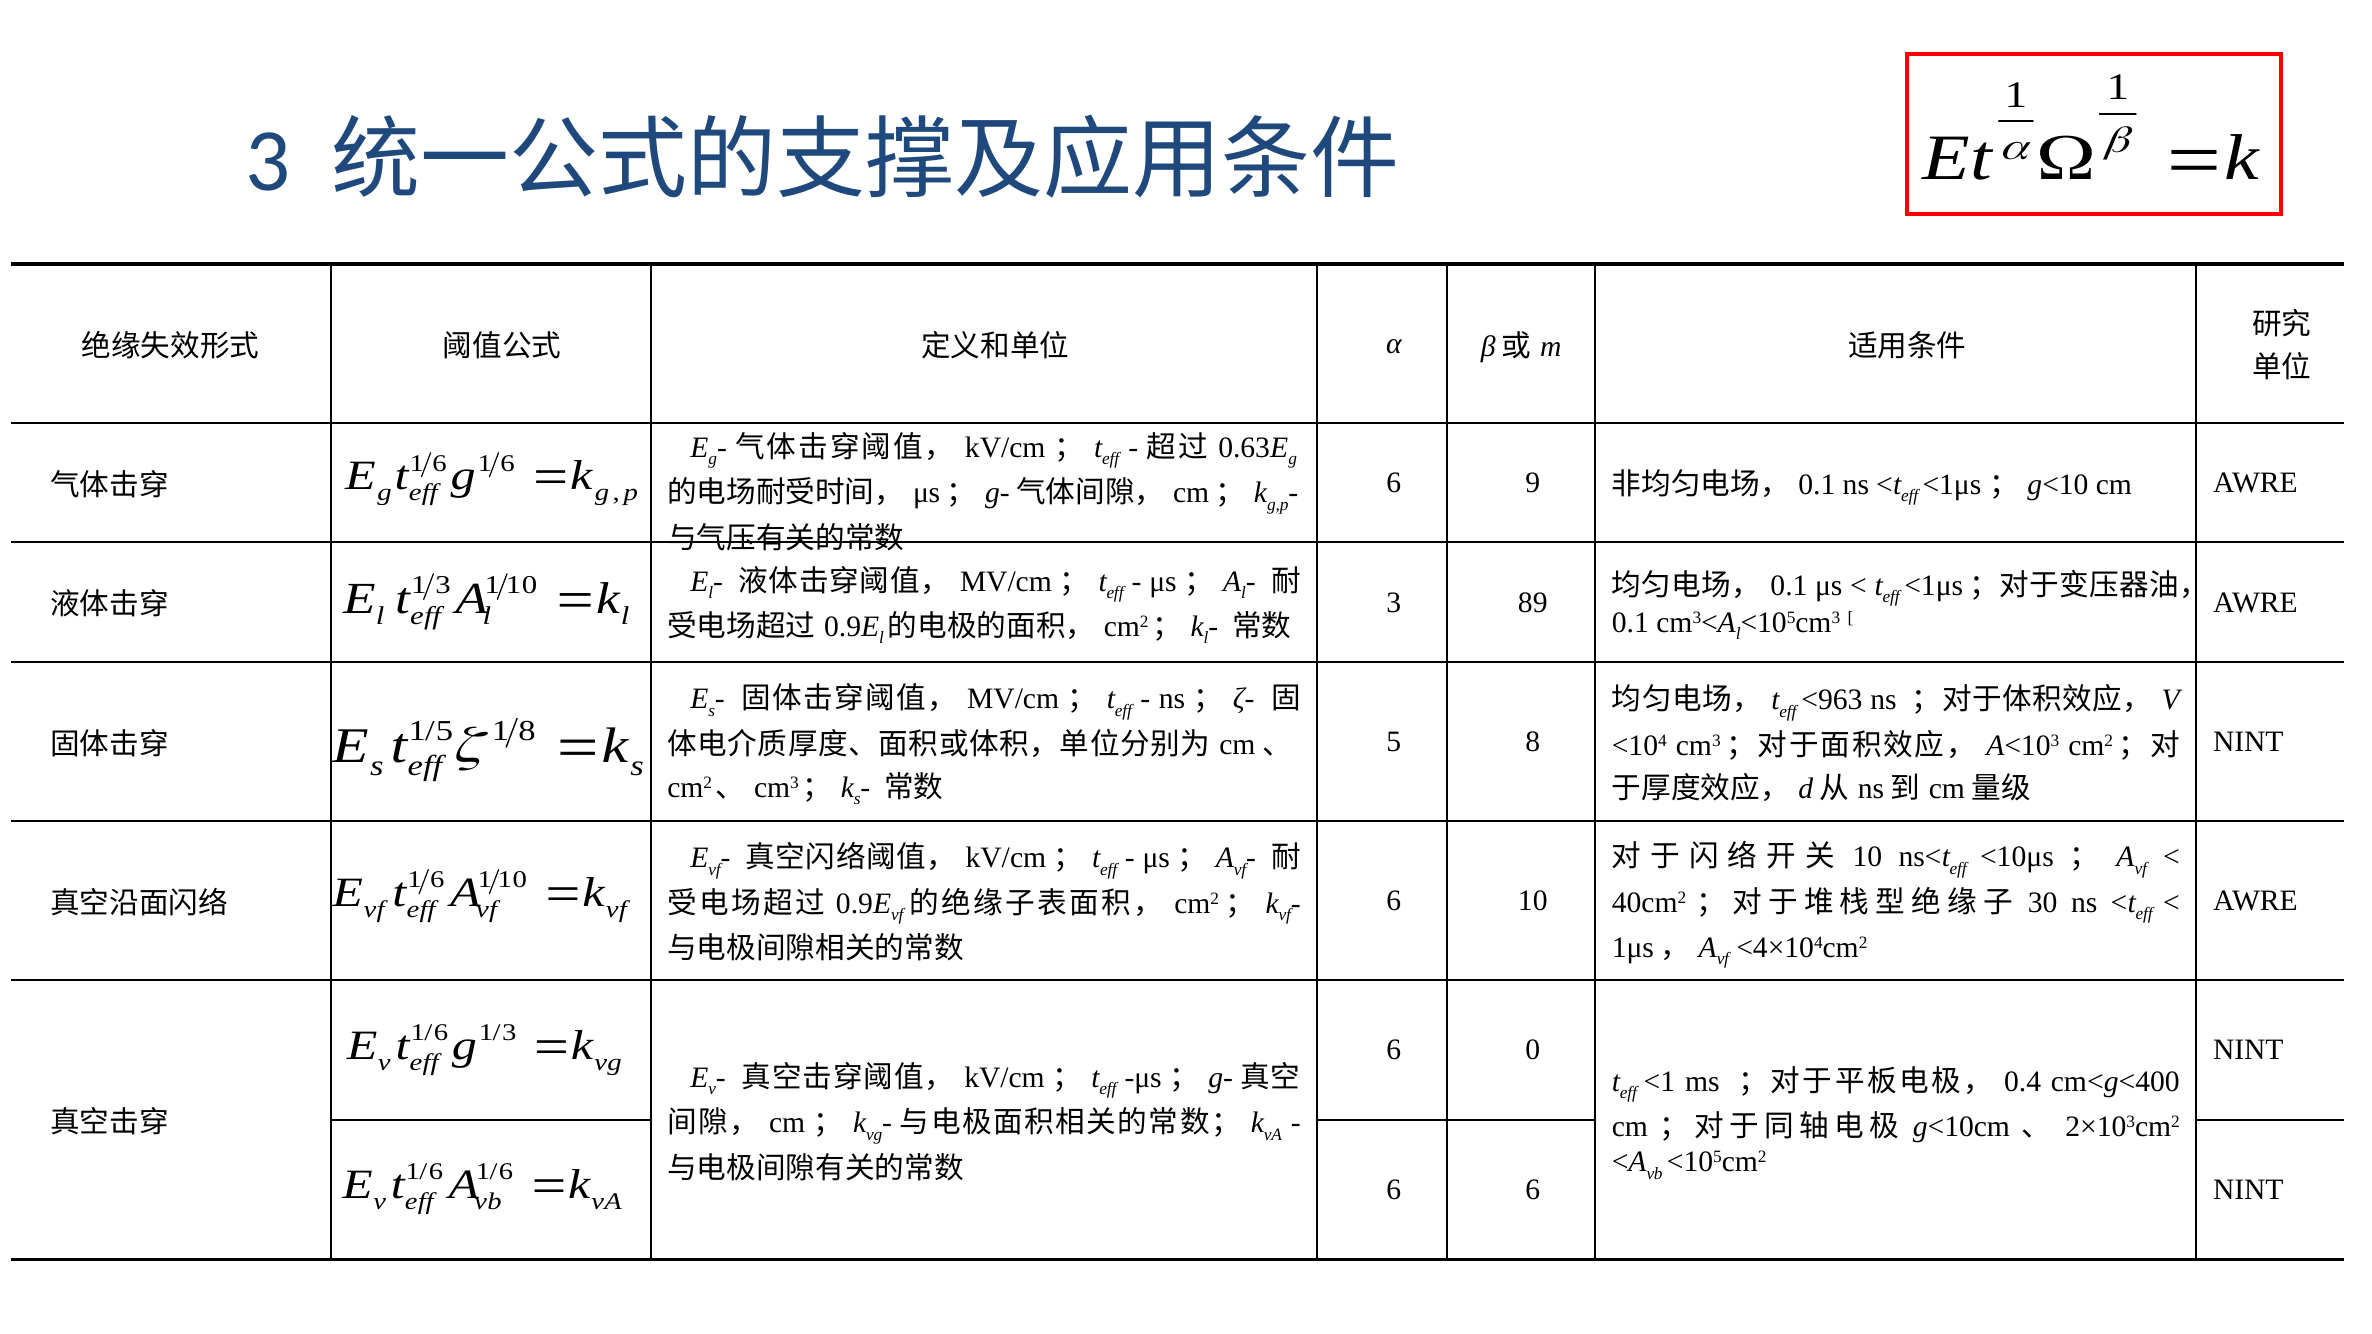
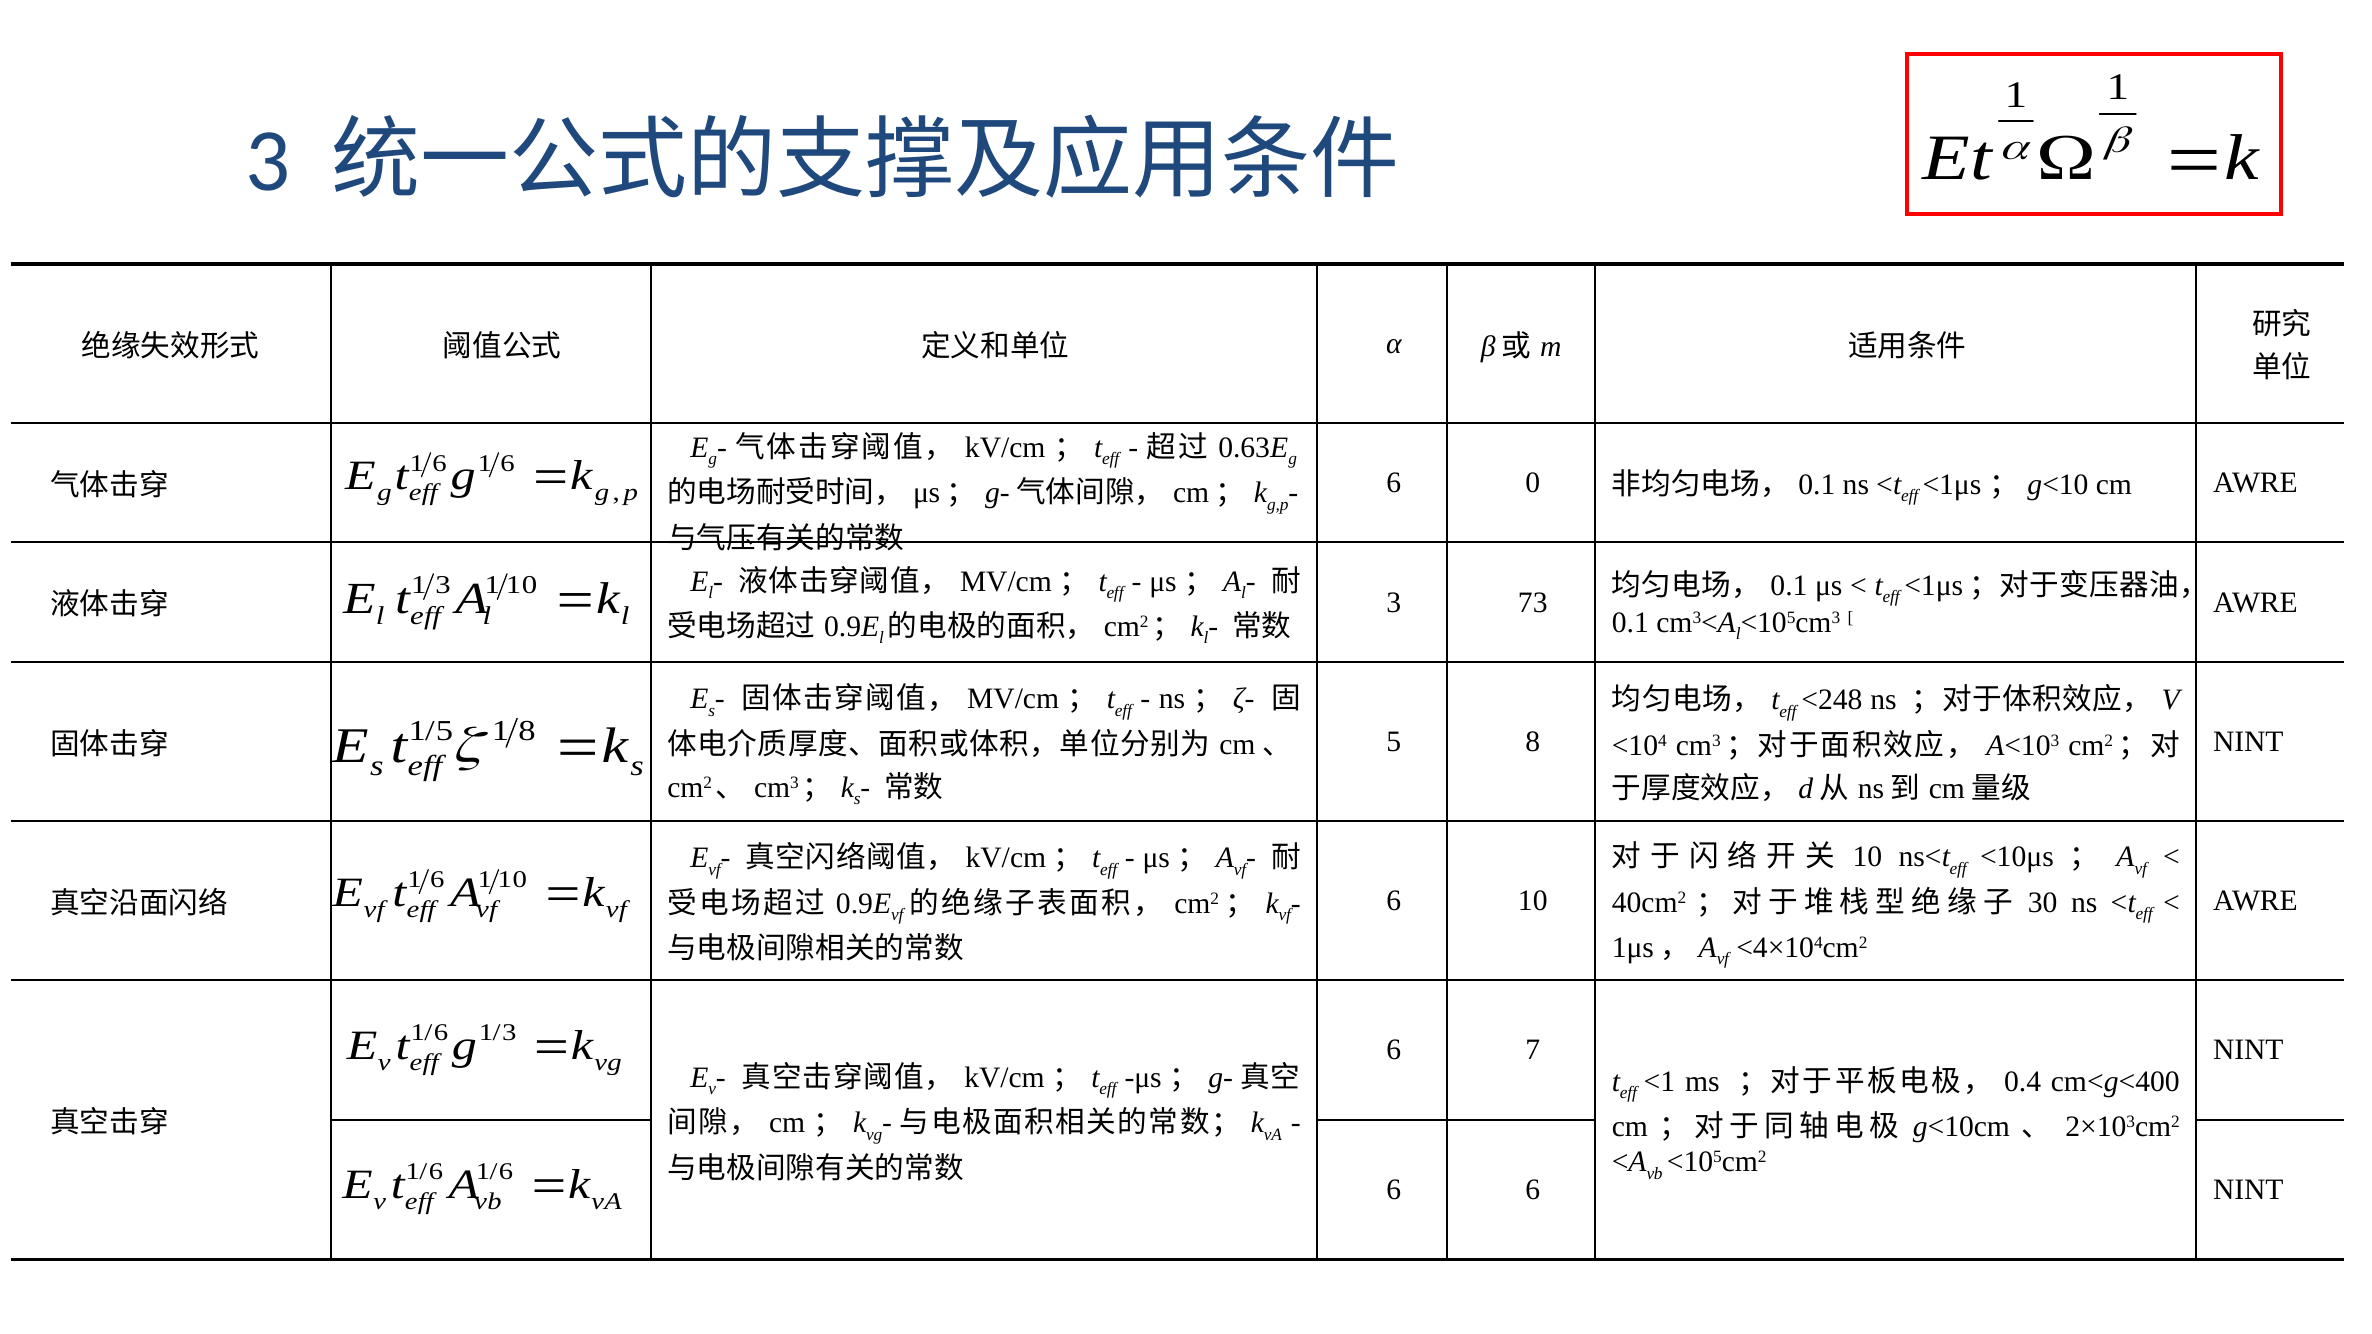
9: 9 -> 0 (1533, 483)
89: 89 -> 73 (1533, 602)
<963: <963 -> <248 (1832, 700)
0: 0 -> 7 (1533, 1050)
